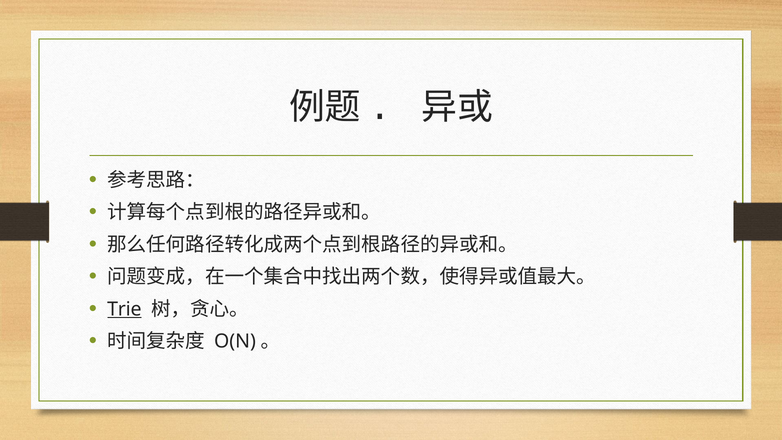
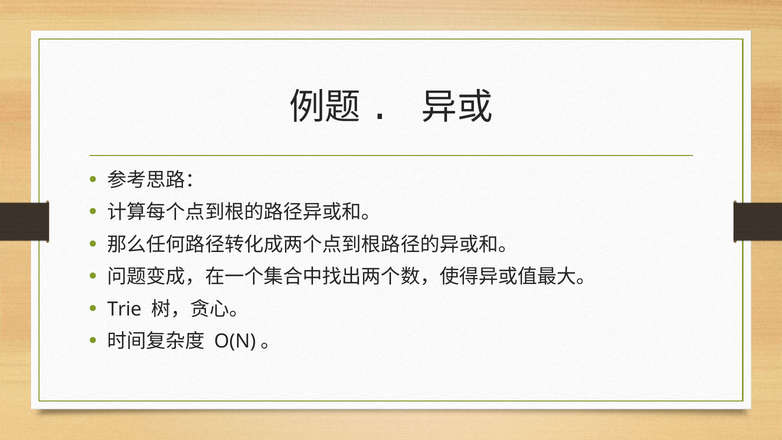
Trie underline: present -> none (124, 309)
